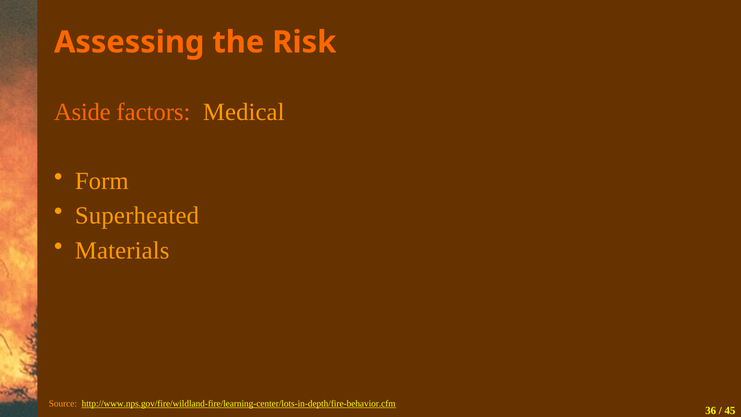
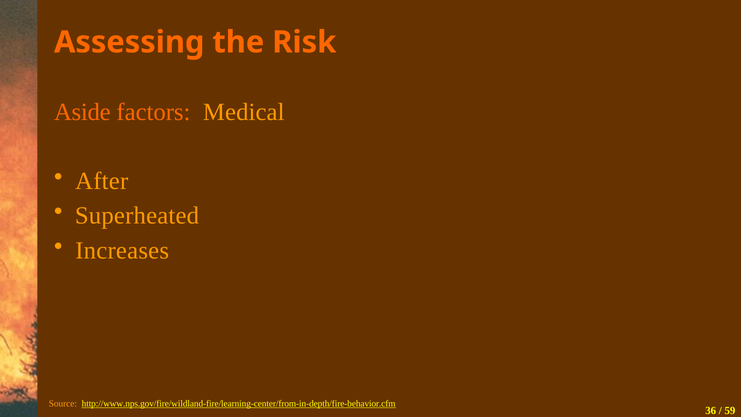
Form: Form -> After (102, 181)
Materials: Materials -> Increases (122, 250)
http://www.nps.gov/fire/wildland-fire/learning-center/lots-in-depth/fire-behavior.cfm: http://www.nps.gov/fire/wildland-fire/learning-center/lots-in-depth/fire-behavior.cfm -> http://www.nps.gov/fire/wildland-fire/learning-center/from-in-depth/fire-behavior.cfm (239, 403)
45: 45 -> 59 (730, 411)
